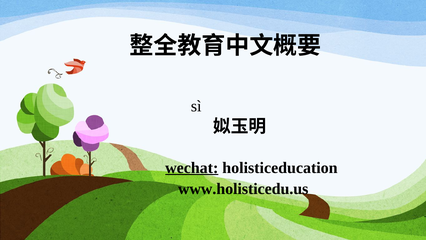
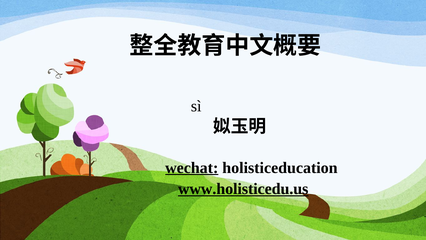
www.holisticedu.us underline: none -> present (243, 189)
